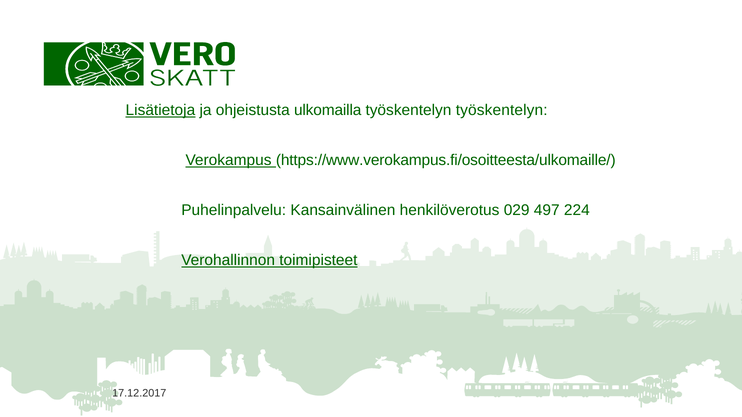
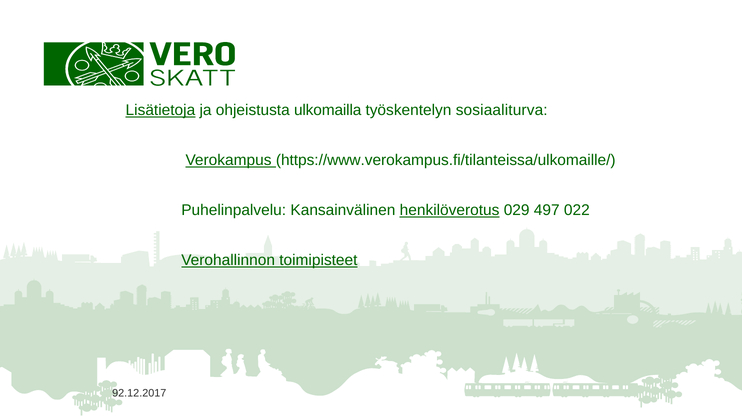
työskentelyn työskentelyn: työskentelyn -> sosiaaliturva (502, 110)
https://www.verokampus.fi/osoitteesta/ulkomaille/: https://www.verokampus.fi/osoitteesta/ulkomaille/ -> https://www.verokampus.fi/tilanteissa/ulkomaille/ (446, 160)
henkilöverotus underline: none -> present (450, 210)
224: 224 -> 022 (577, 210)
17.12.2017: 17.12.2017 -> 92.12.2017 (139, 393)
